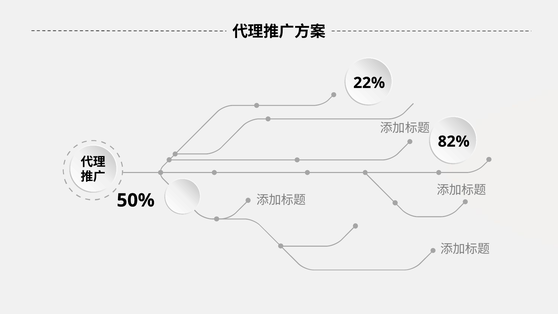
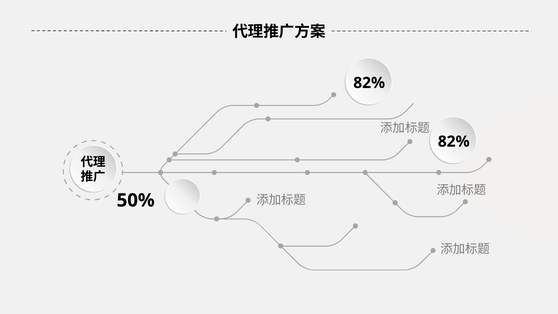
22%: 22% -> 82% (369, 83)
